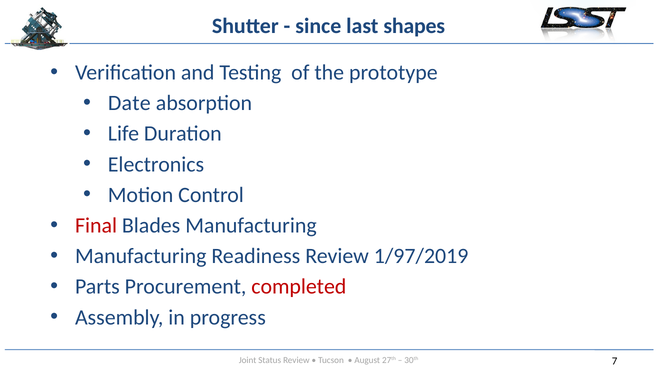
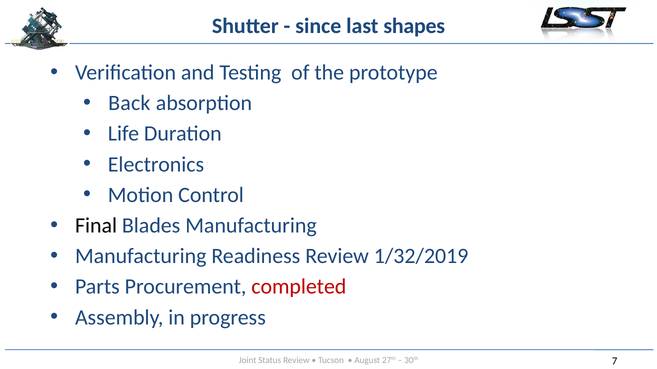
Date: Date -> Back (129, 103)
Final colour: red -> black (96, 226)
1/97/2019: 1/97/2019 -> 1/32/2019 (421, 257)
